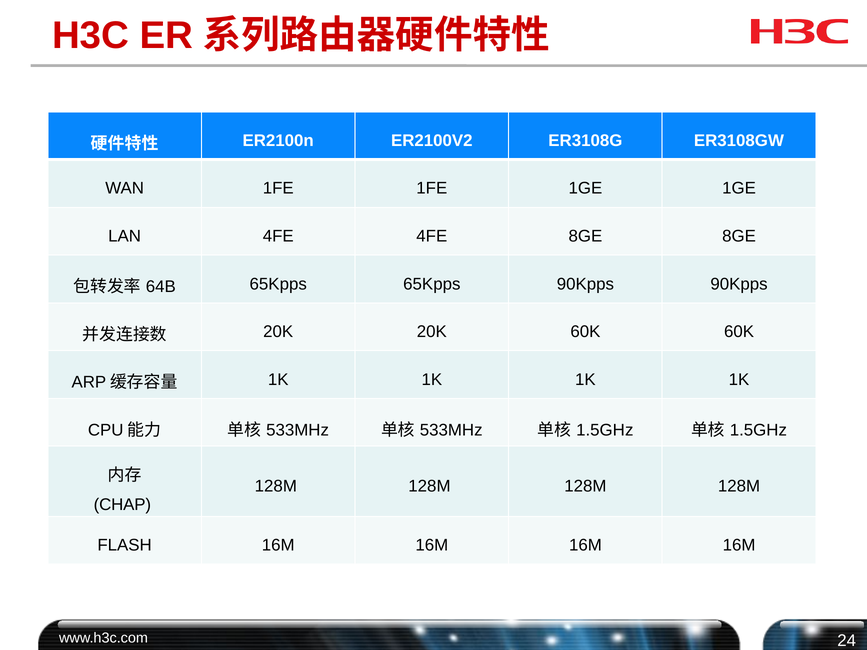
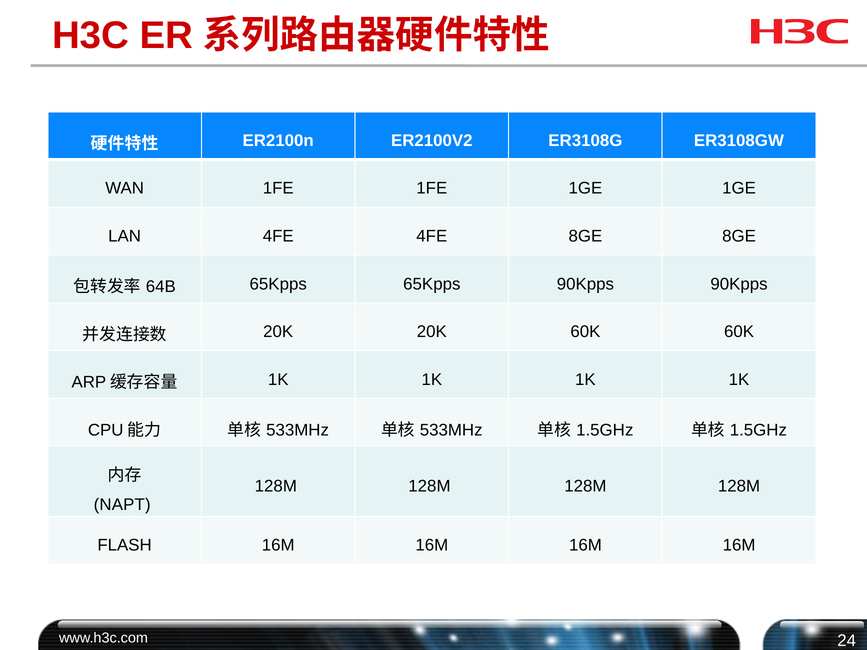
CHAP: CHAP -> NAPT (122, 505)
